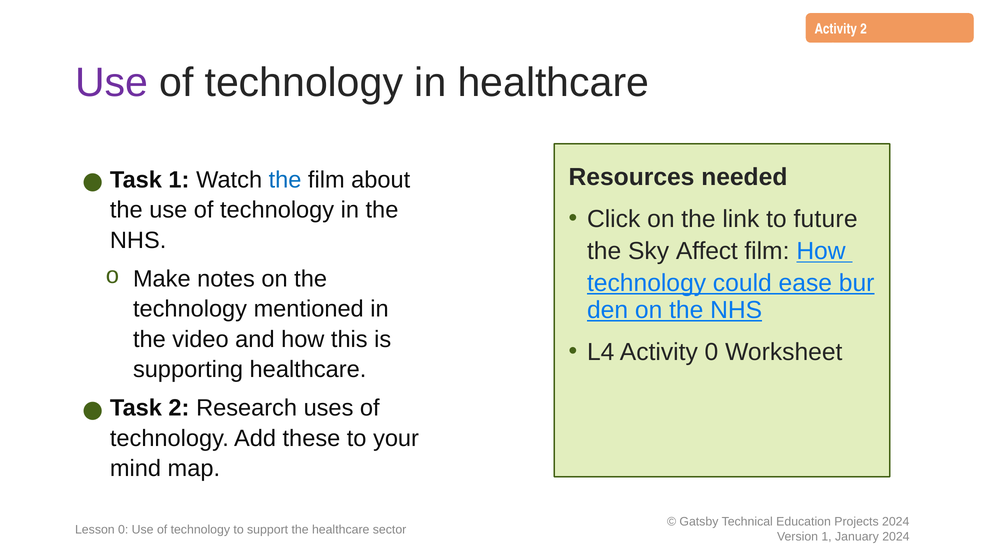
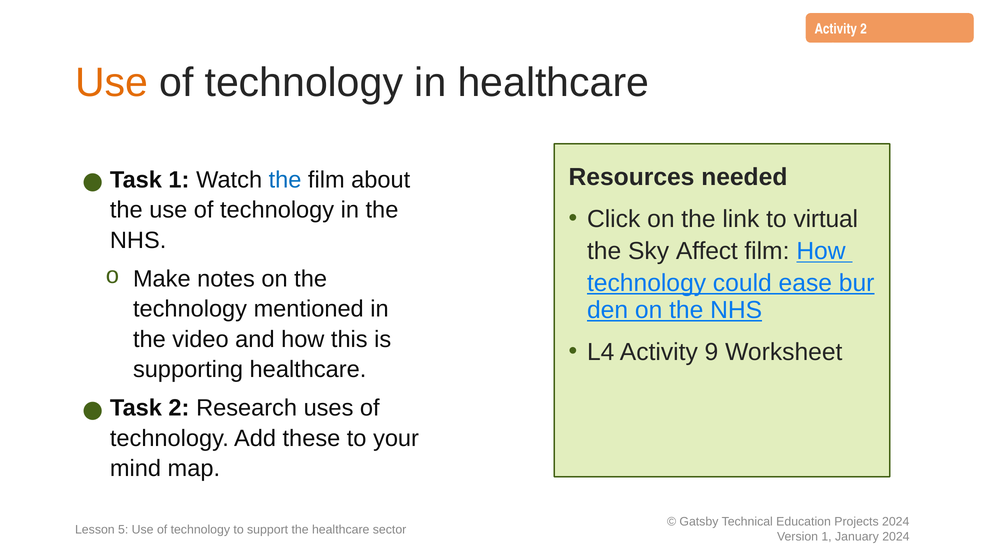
Use colour: purple -> orange (112, 83)
future: future -> virtual (826, 219)
Activity 0: 0 -> 9 (711, 352)
Lesson 0: 0 -> 5 (123, 530)
